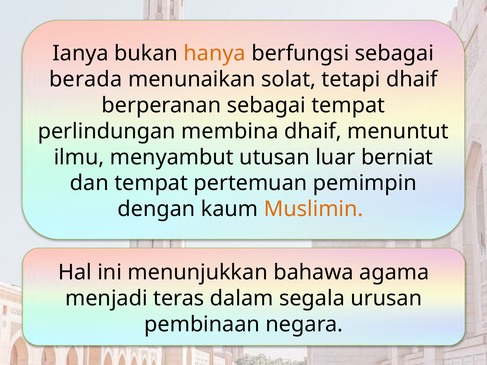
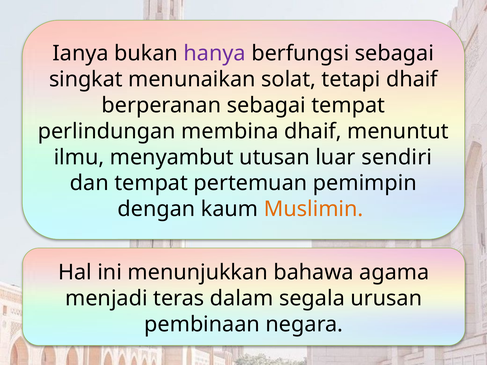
hanya colour: orange -> purple (215, 53)
berada: berada -> singkat (86, 79)
berniat: berniat -> sendiri (397, 157)
